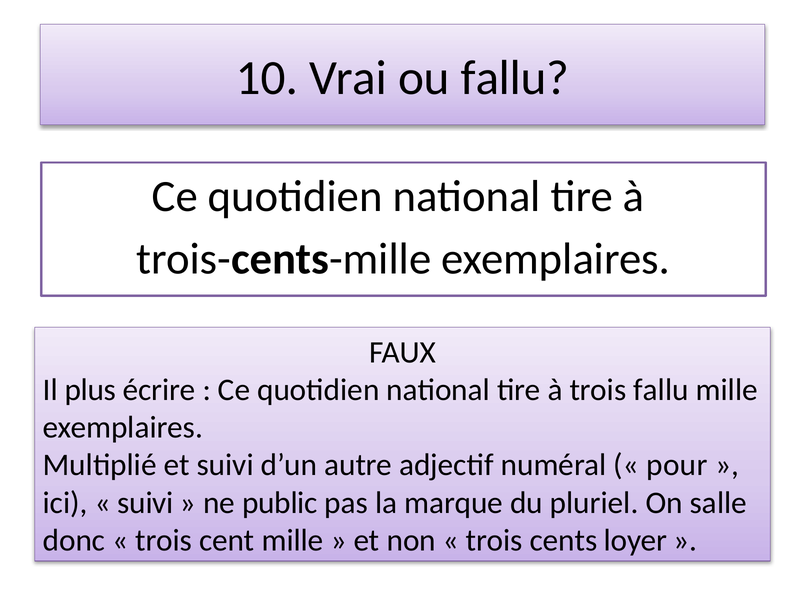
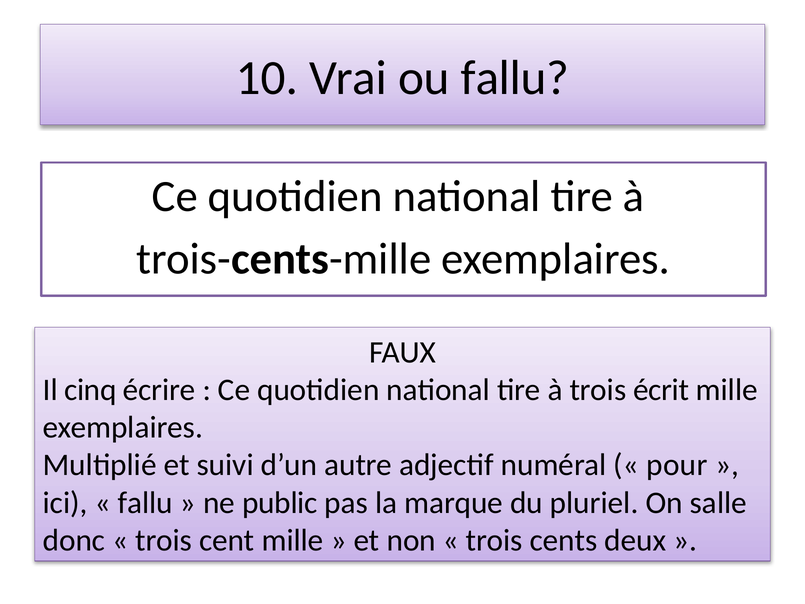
plus: plus -> cinq (90, 390)
trois fallu: fallu -> écrit (661, 390)
suivi: suivi -> fallu (145, 502)
loyer: loyer -> deux (635, 540)
